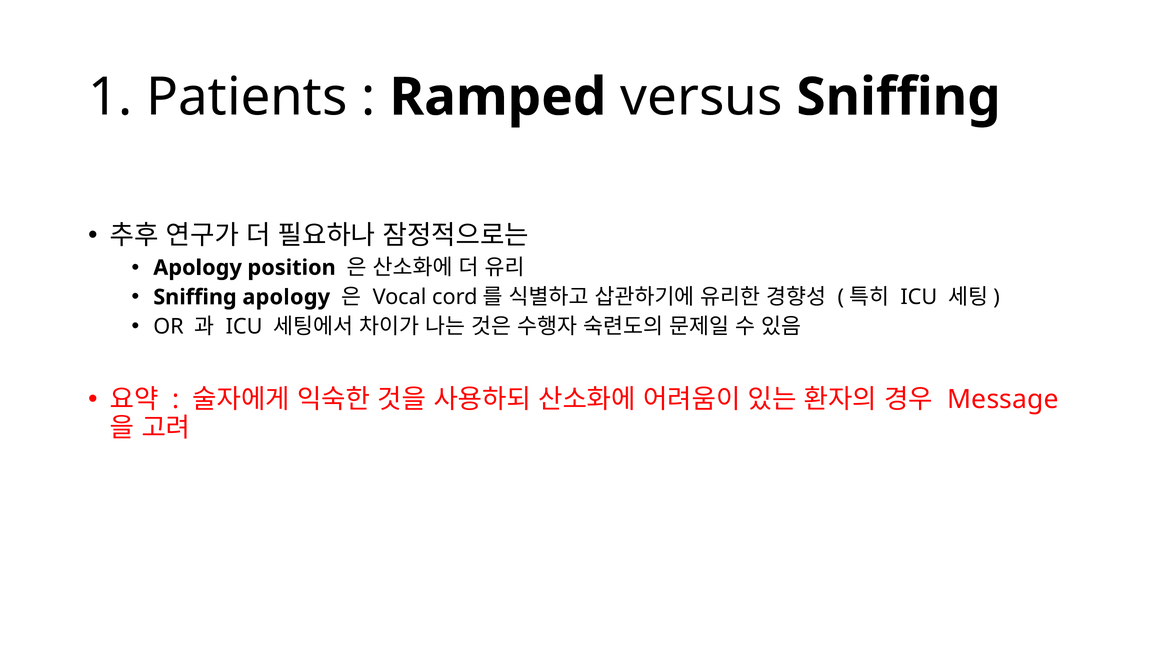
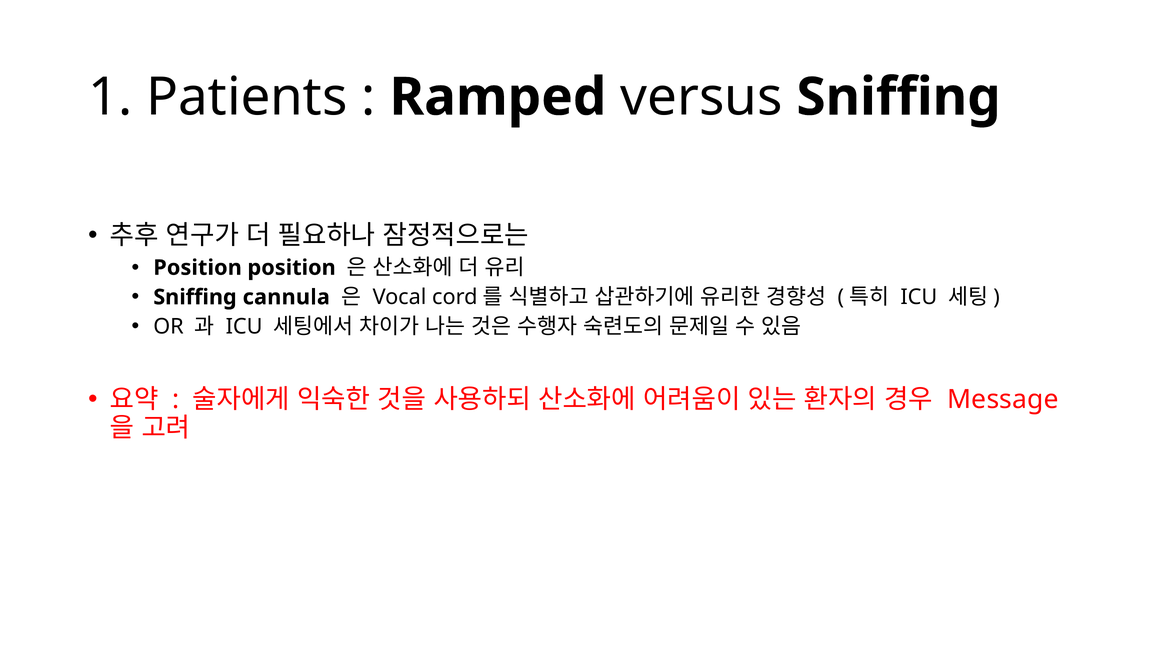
Apology: Apology -> Position (198, 268)
Sniffing apology: apology -> cannula (286, 297)
